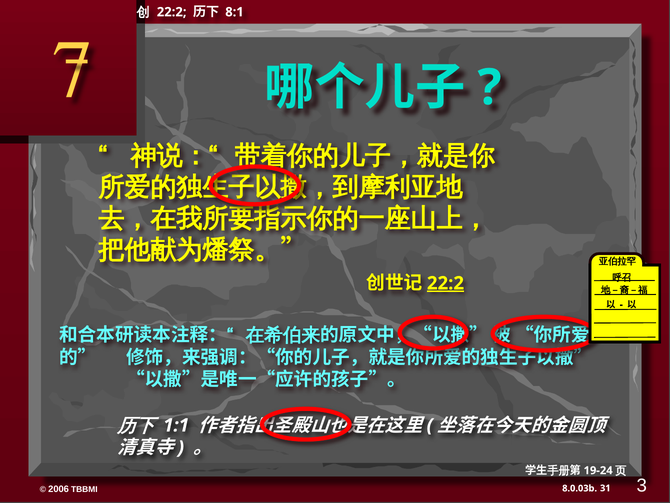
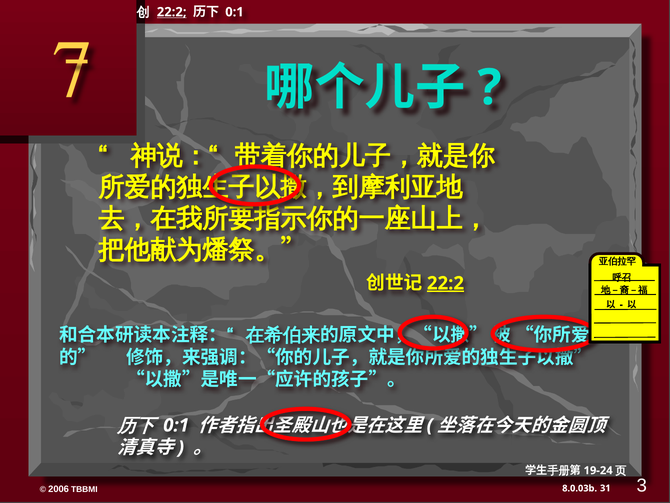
22:2 underline: none -> present (172, 12)
8:1: 8:1 -> 0:1 (234, 12)
1:1: 1:1 -> 0:1 (176, 425)
